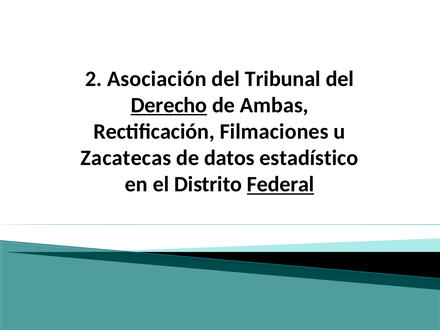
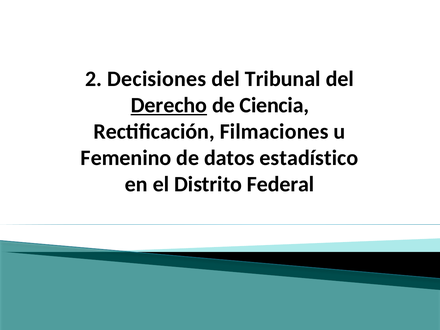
Asociación: Asociación -> Decisiones (157, 79)
Ambas: Ambas -> Ciencia (274, 105)
Zacatecas: Zacatecas -> Femenino (126, 158)
Federal underline: present -> none (281, 184)
